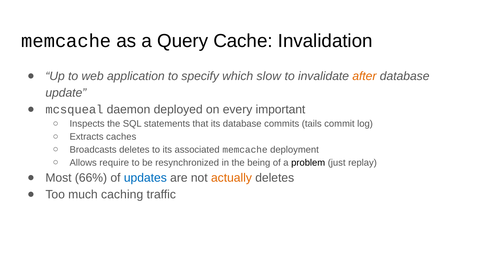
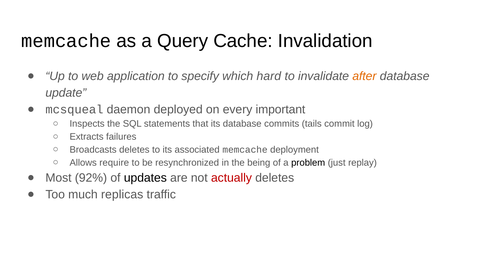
slow: slow -> hard (269, 76)
caches: caches -> failures (121, 137)
66%: 66% -> 92% (91, 178)
updates colour: blue -> black (145, 178)
actually colour: orange -> red (231, 178)
caching: caching -> replicas (122, 194)
